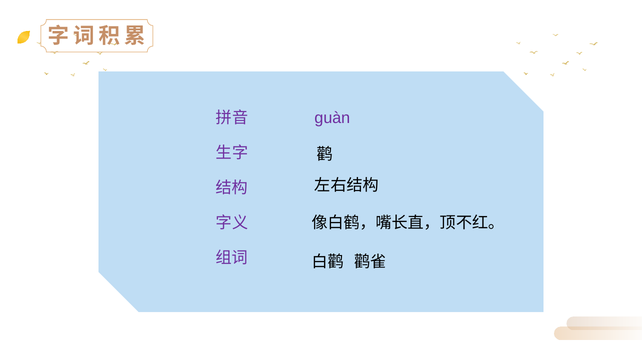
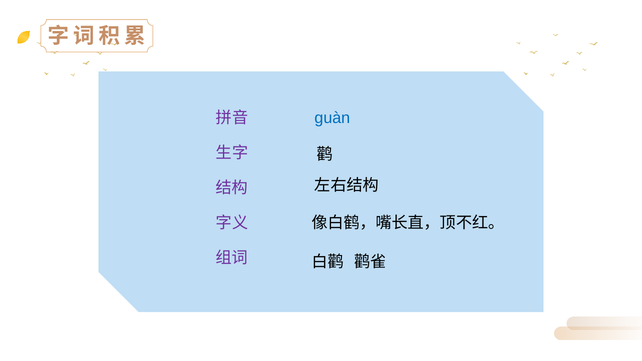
guàn colour: purple -> blue (332, 118)
